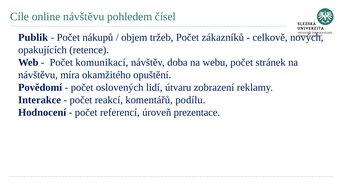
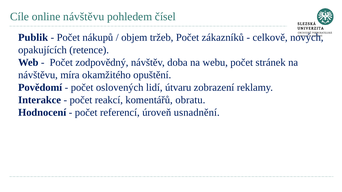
komunikací: komunikací -> zodpovědný (102, 63)
podílu: podílu -> obratu (190, 100)
prezentace: prezentace -> usnadnění (197, 113)
